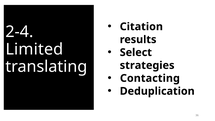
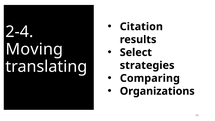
Limited: Limited -> Moving (34, 49)
Contacting: Contacting -> Comparing (150, 78)
Deduplication: Deduplication -> Organizations (157, 91)
